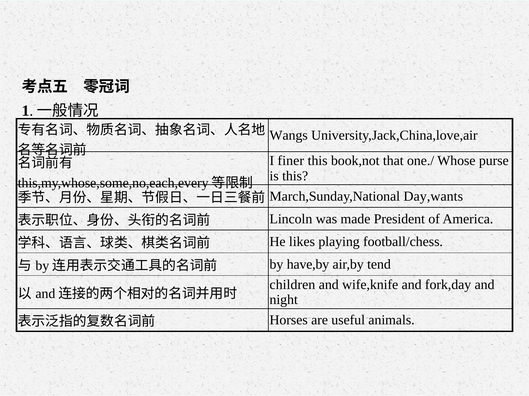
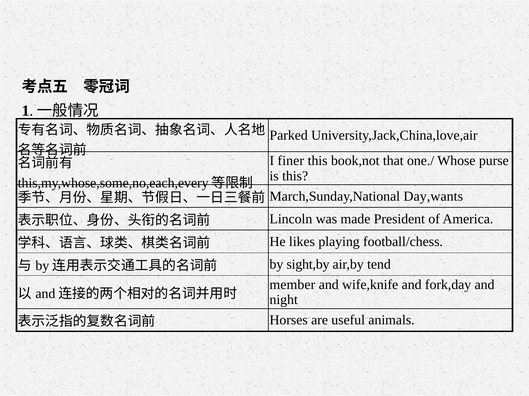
Wangs: Wangs -> Parked (289, 136)
have,by: have,by -> sight,by (308, 265)
children: children -> member (292, 285)
